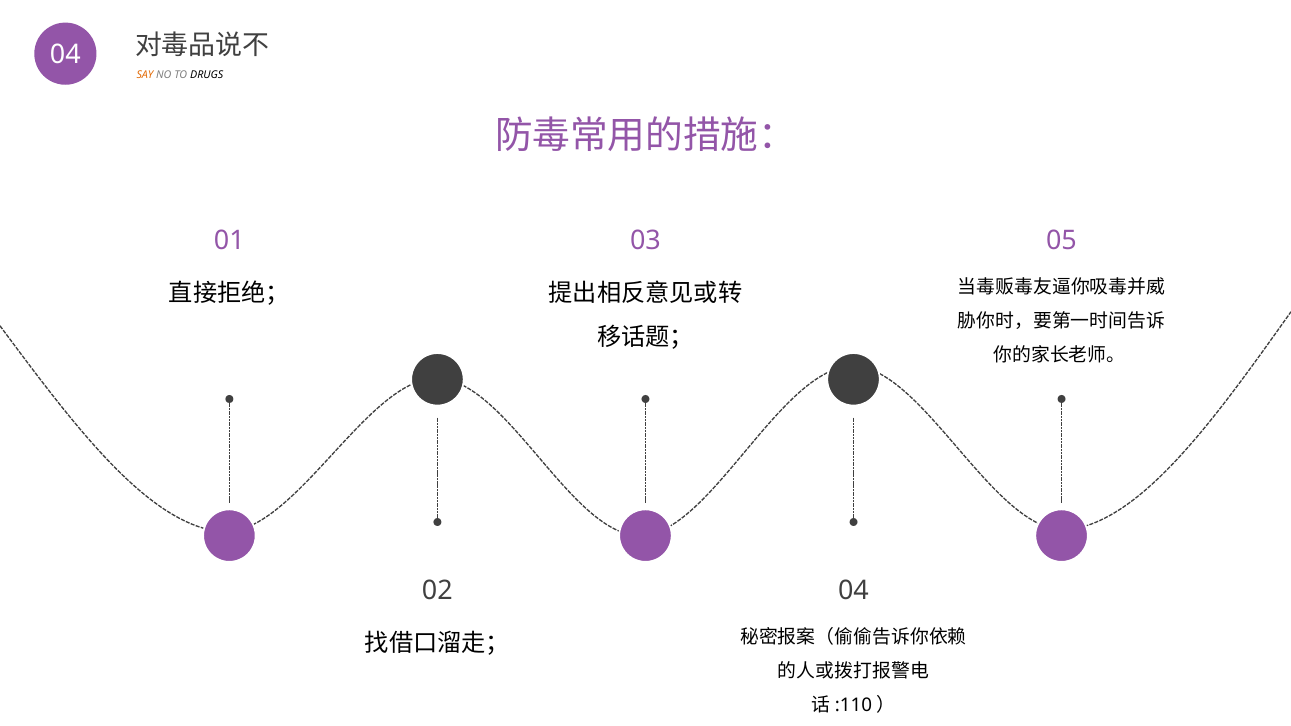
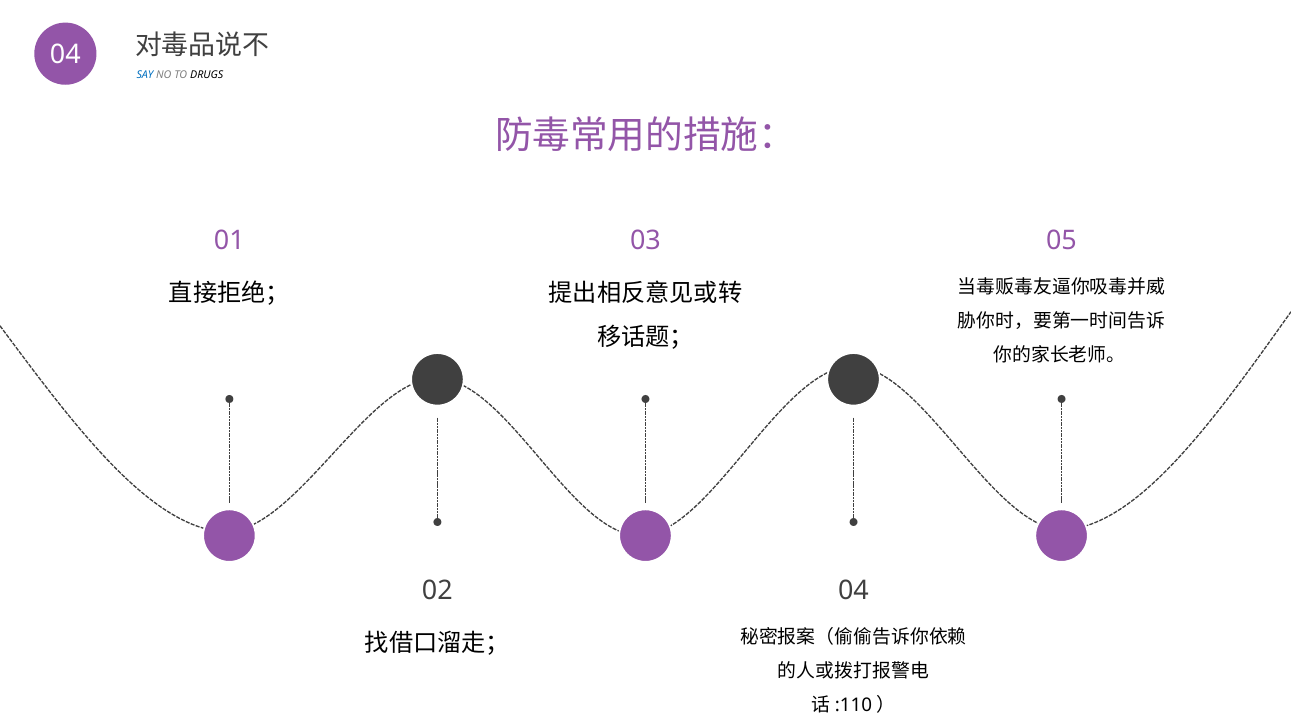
SAY colour: orange -> blue (145, 75)
